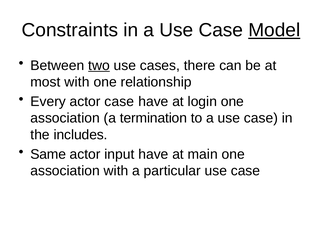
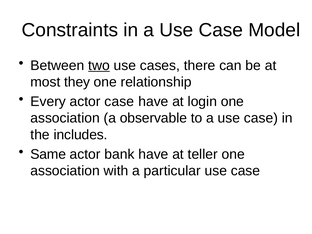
Model underline: present -> none (274, 30)
most with: with -> they (77, 82)
termination: termination -> observable (153, 118)
input: input -> bank (119, 154)
main: main -> teller (203, 154)
